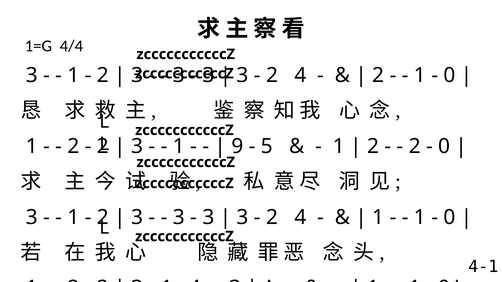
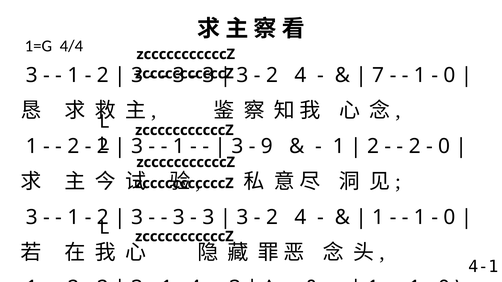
2: 2 -> 7 (378, 75)
9: 9 -> 3 (237, 146)
5: 5 -> 9 (267, 146)
